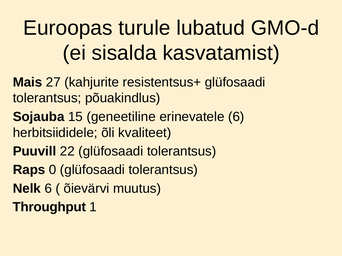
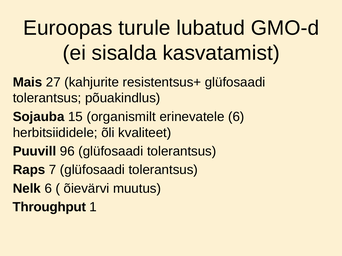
geneetiline: geneetiline -> organismilt (121, 117)
22: 22 -> 96 (67, 152)
0: 0 -> 7 (53, 170)
